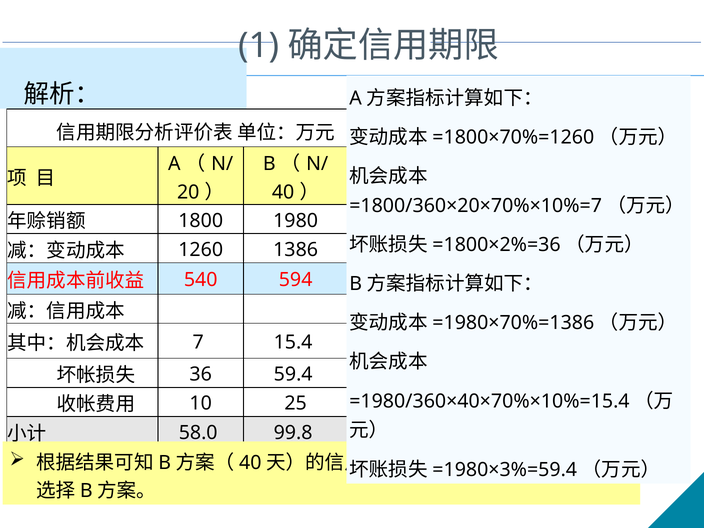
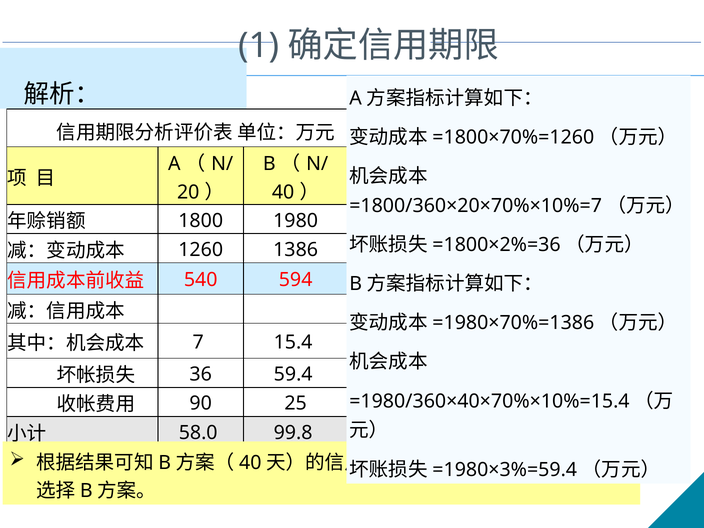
10: 10 -> 90 (201, 403)
